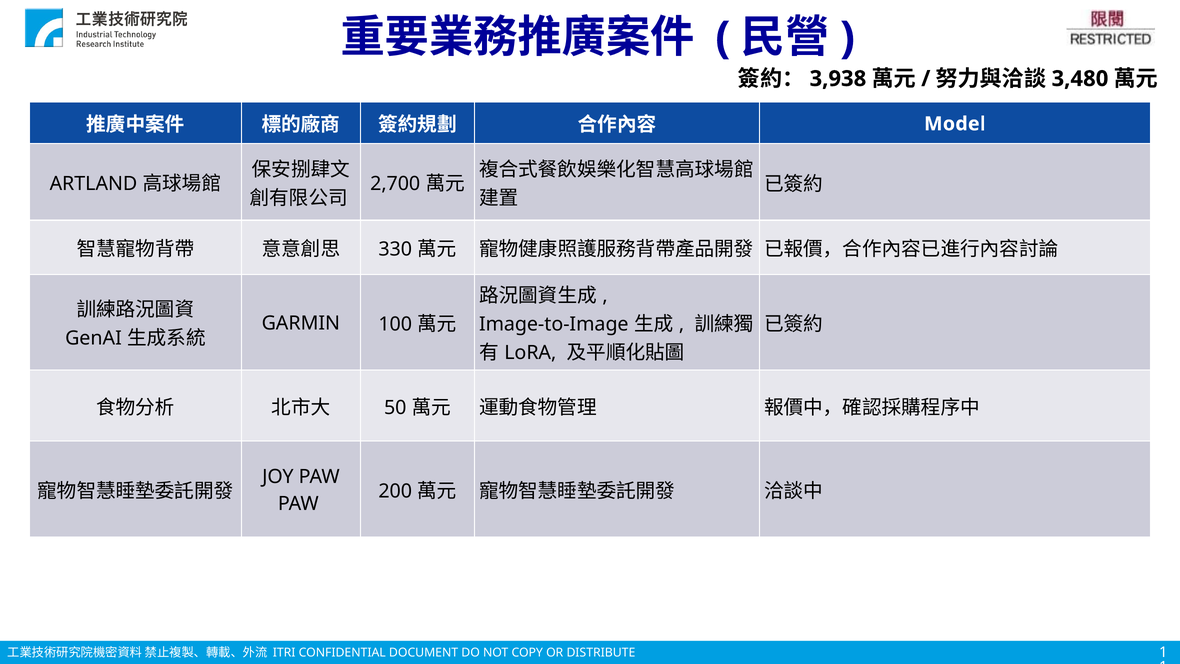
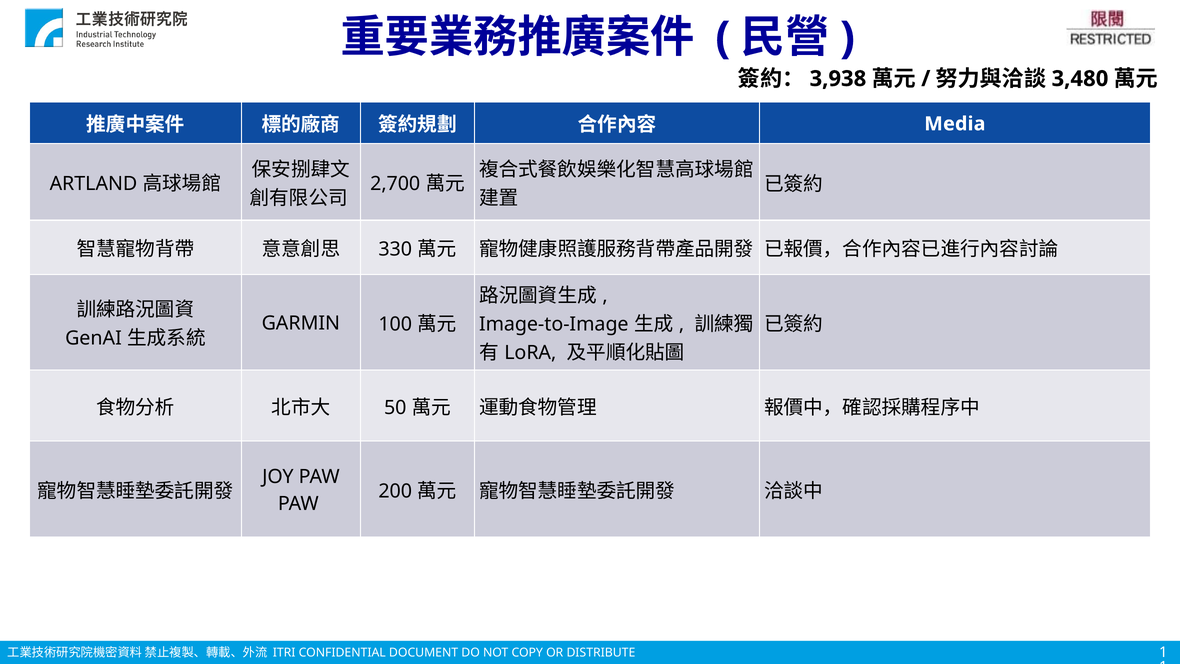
Model: Model -> Media (955, 124)
